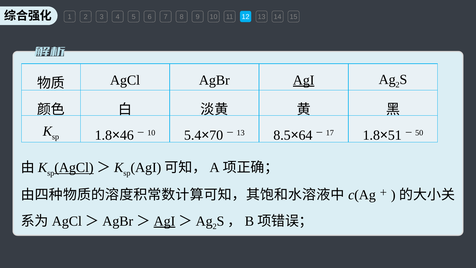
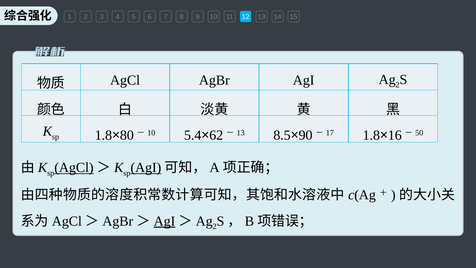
AgI underline: present -> none (304, 80)
46: 46 -> 80 (127, 135)
70: 70 -> 62 (216, 135)
64: 64 -> 90 (306, 135)
51: 51 -> 16 (395, 135)
AgI underline: none -> present (146, 168)
